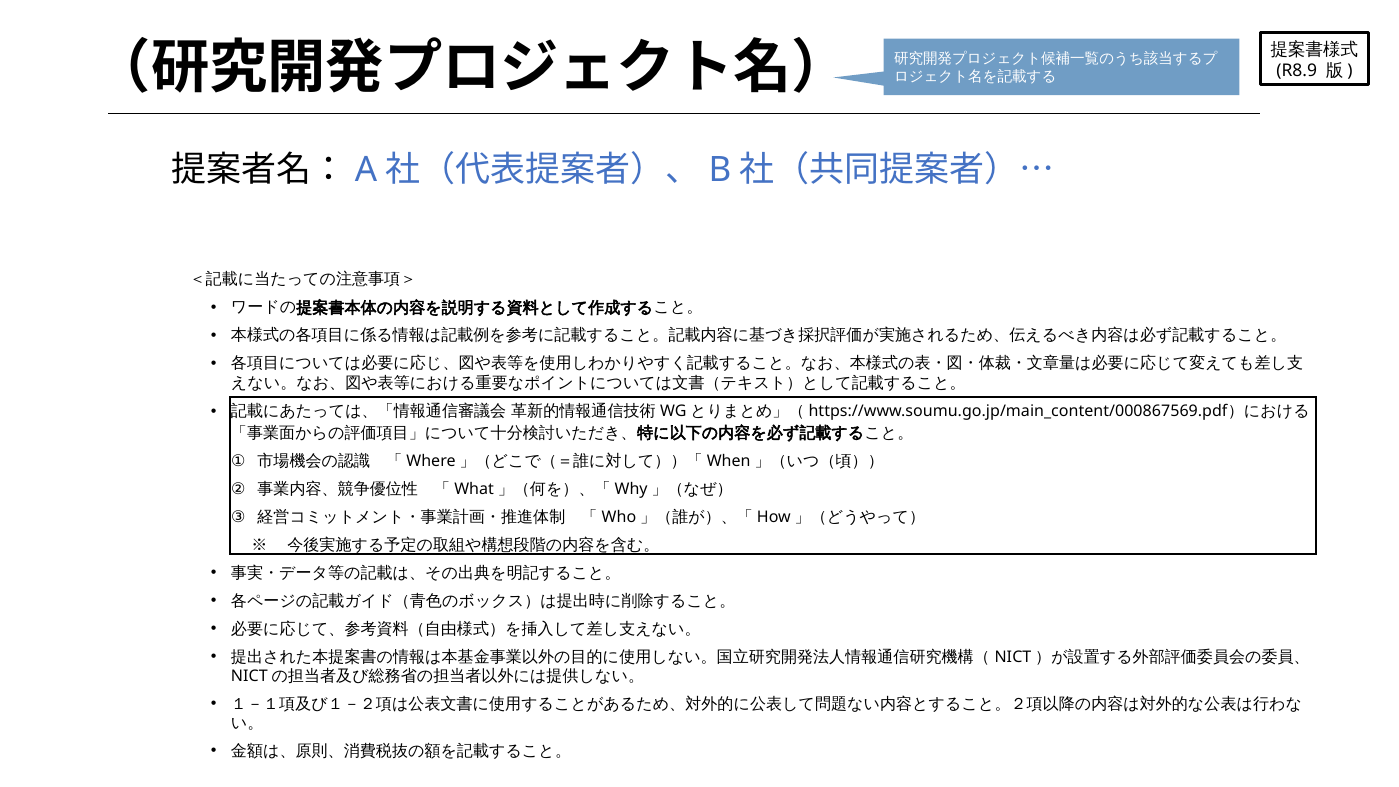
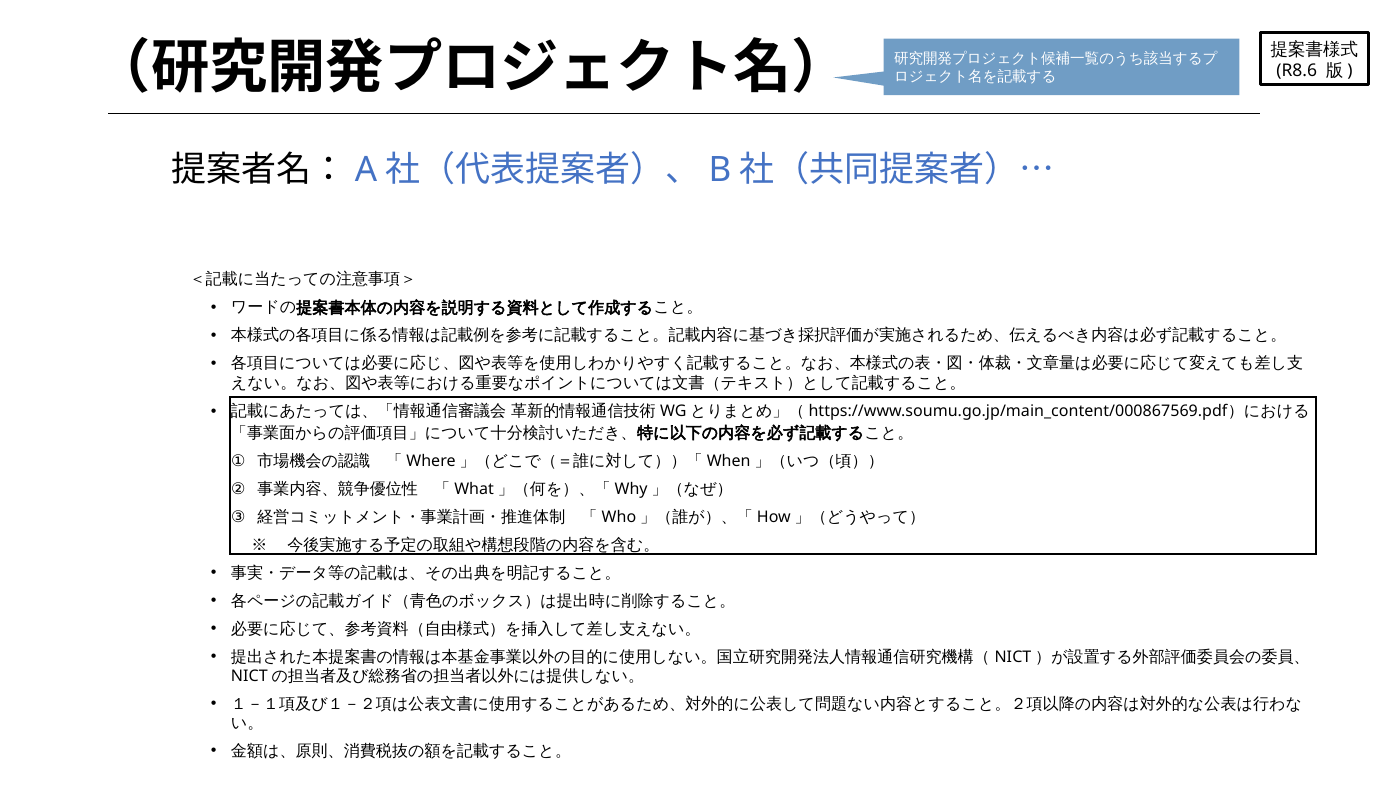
R8.9: R8.9 -> R8.6 (1297, 71)
